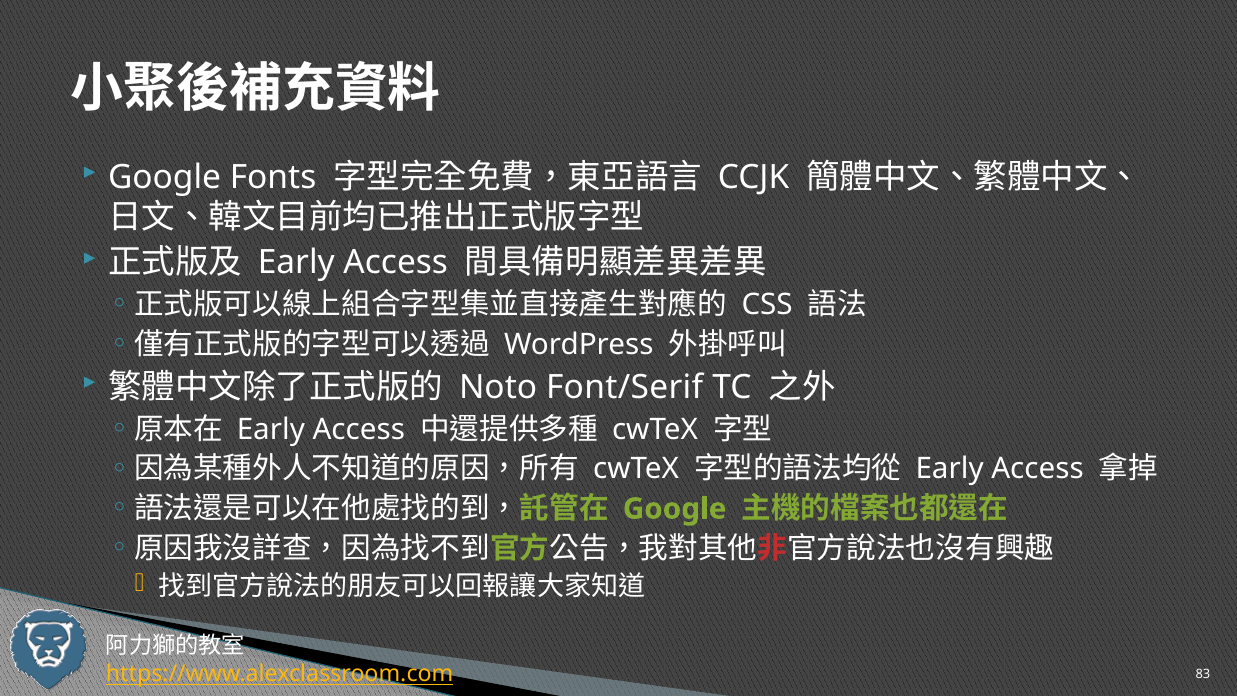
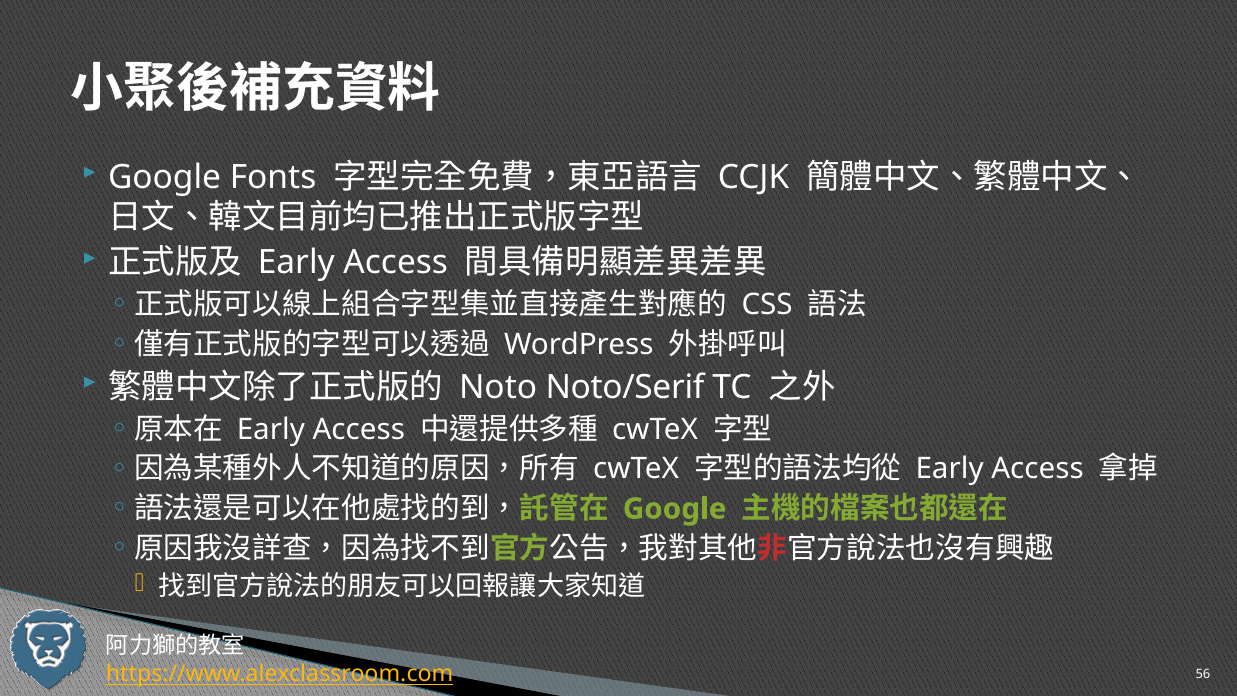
Font/Serif: Font/Serif -> Noto/Serif (625, 388)
83: 83 -> 56 (1203, 674)
